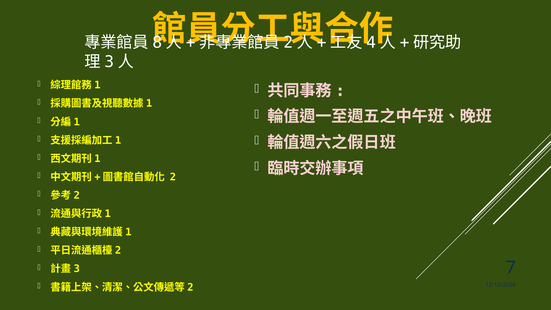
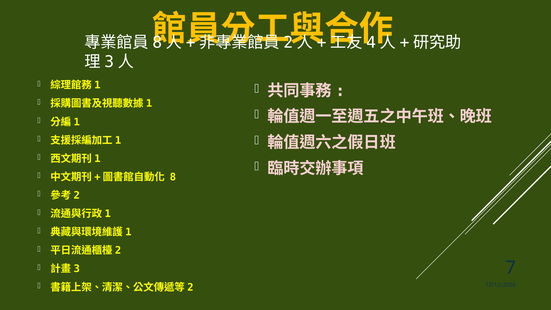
2: 2 -> 8 (173, 177)
